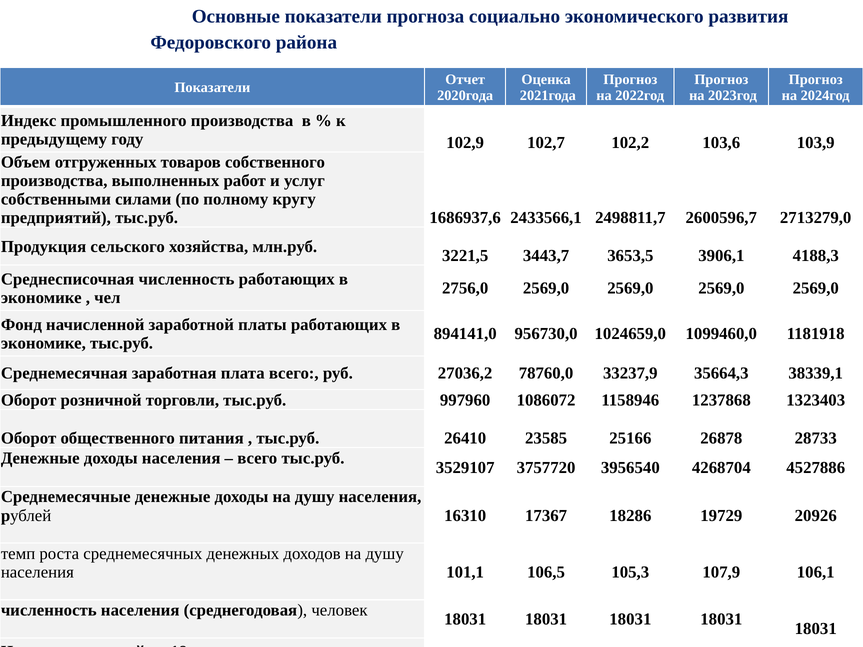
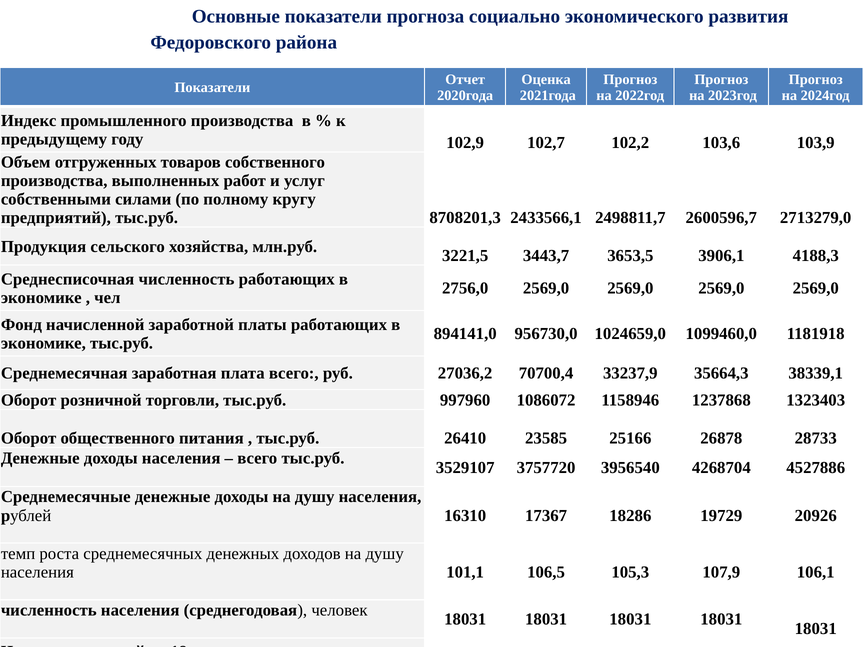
1686937,6: 1686937,6 -> 8708201,3 (465, 218)
78760,0: 78760,0 -> 70700,4 (546, 373)
